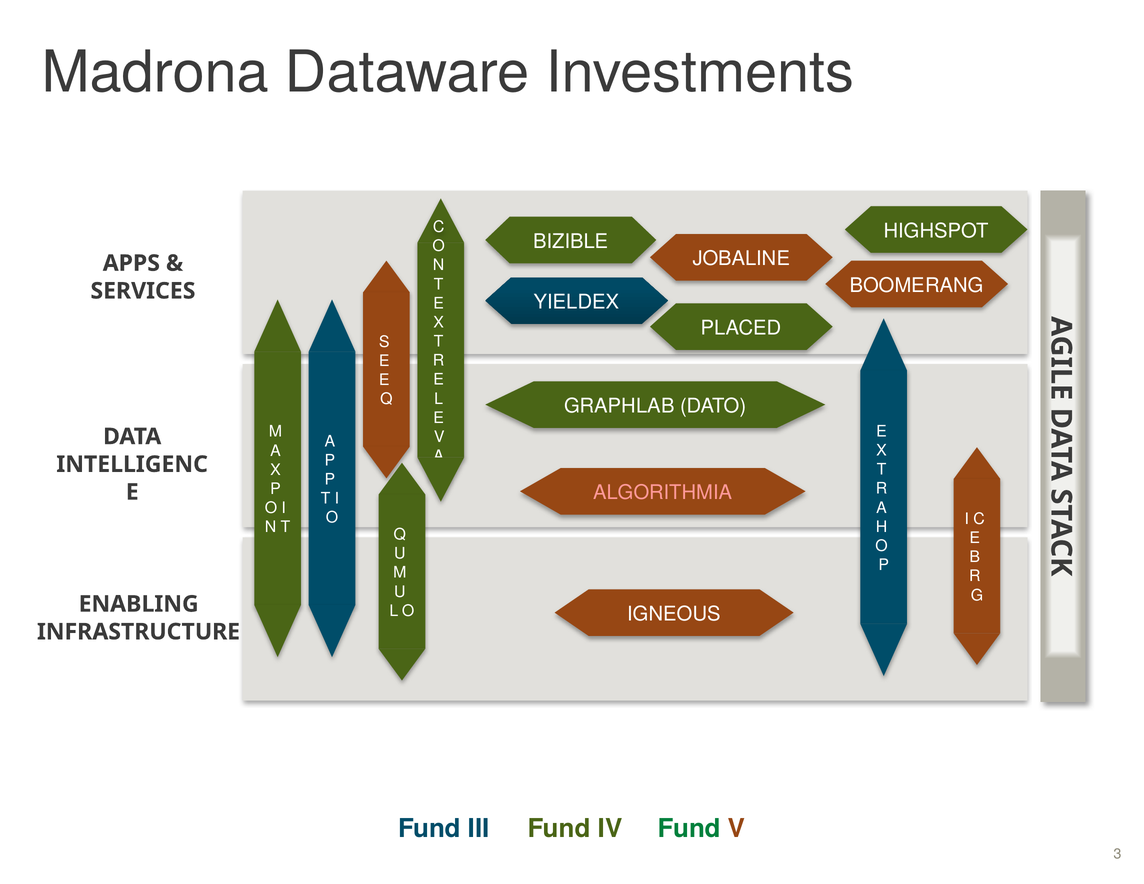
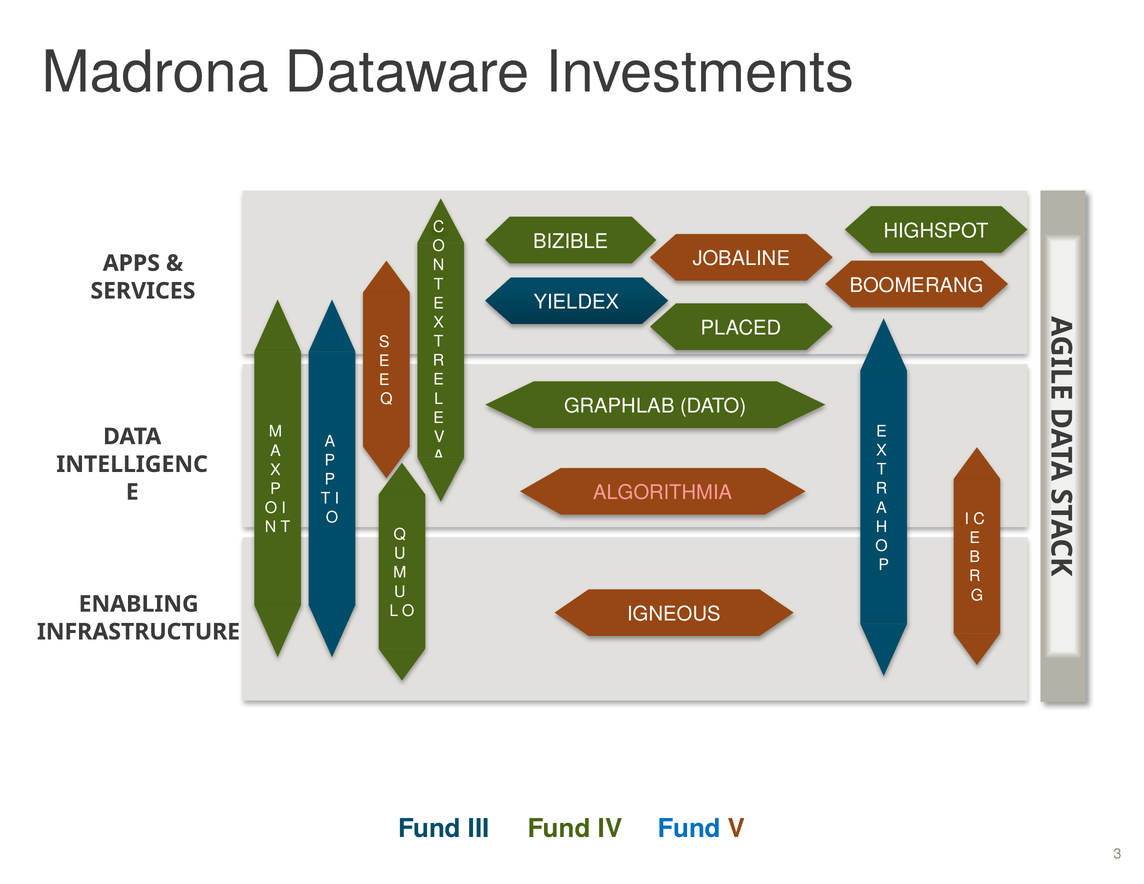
Fund colour: green -> blue (689, 828)
